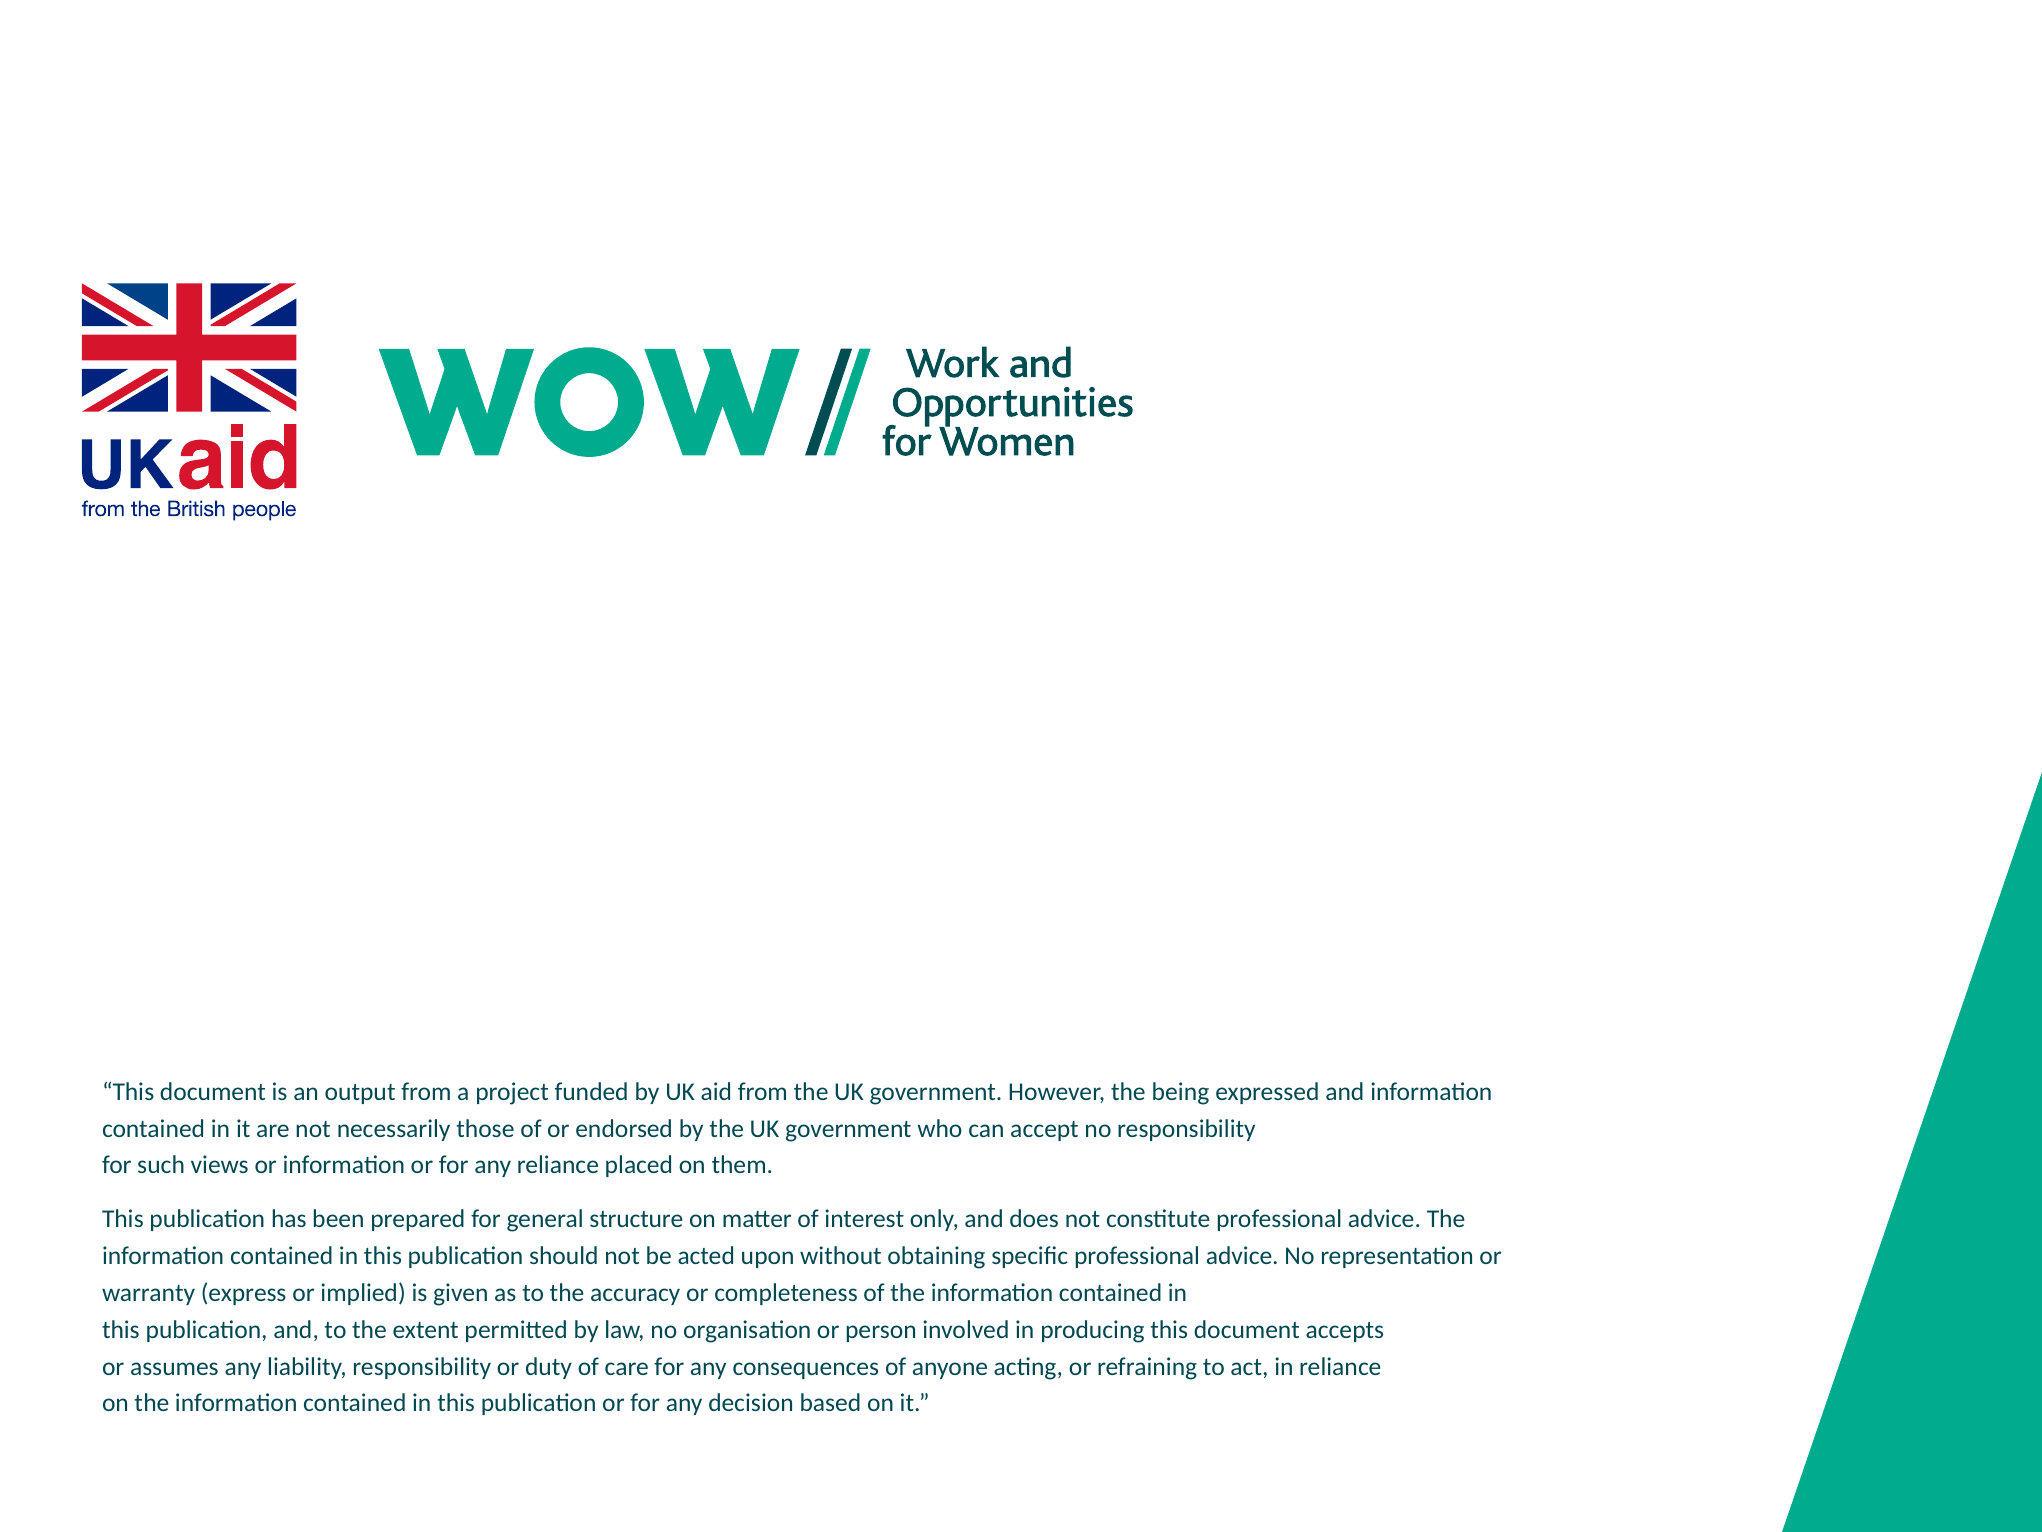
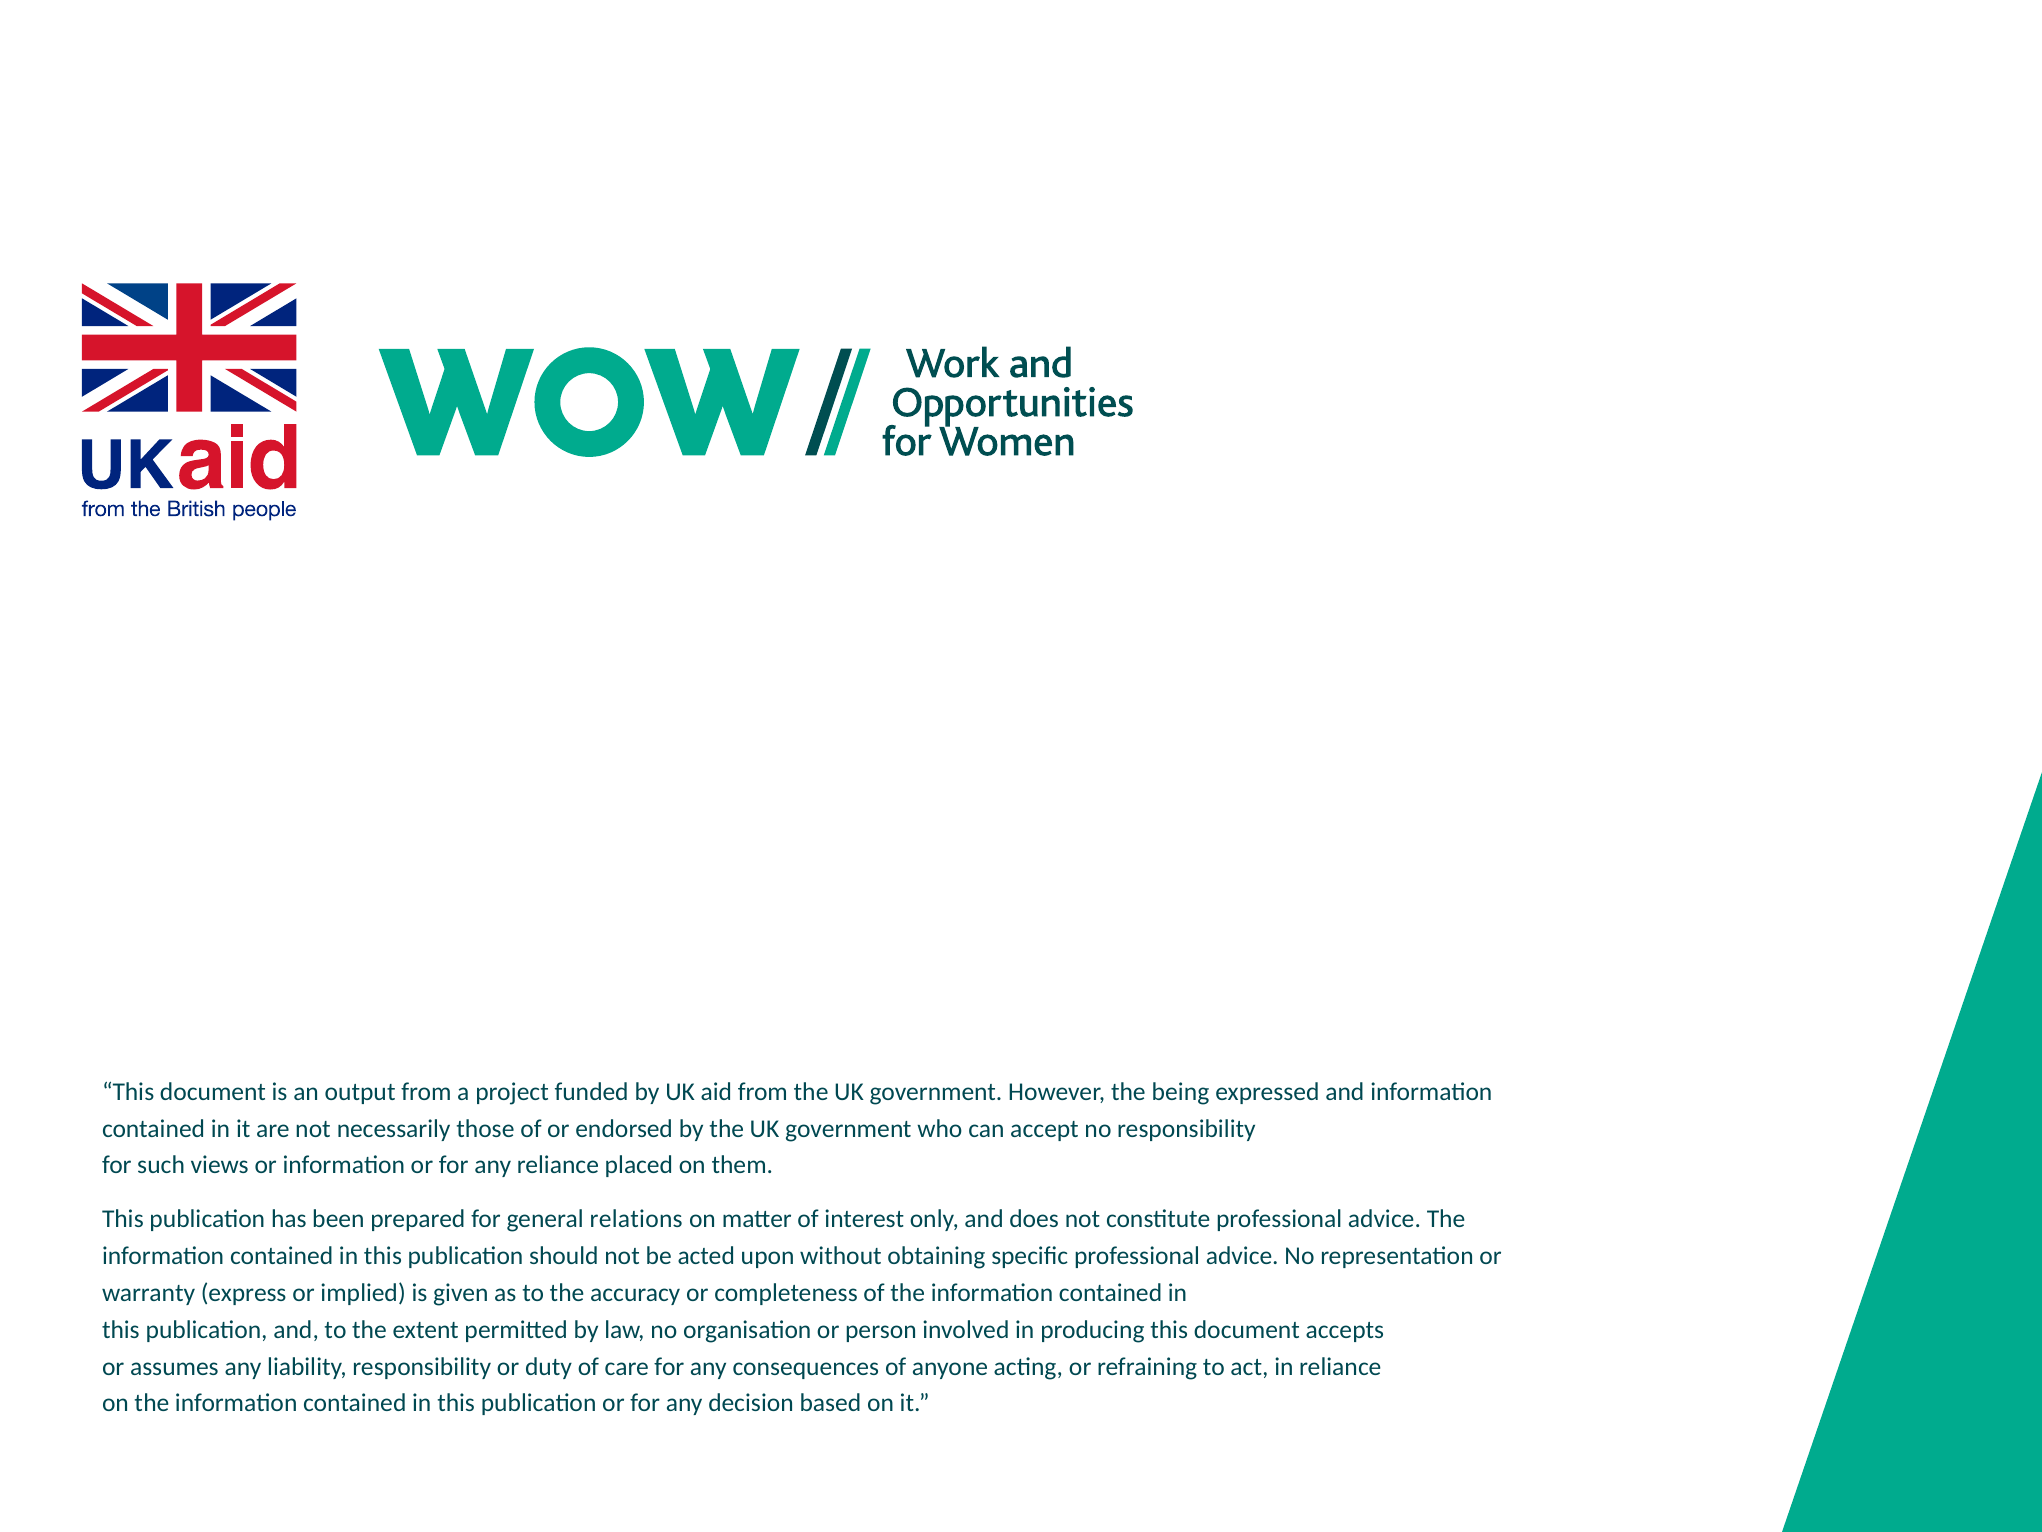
structure: structure -> relations (636, 1219)
